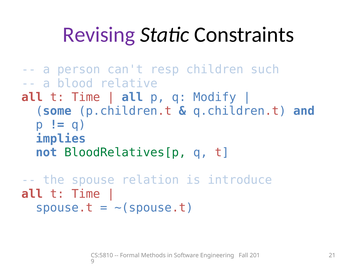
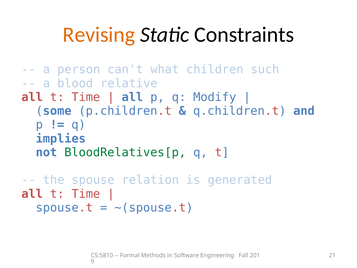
Revising colour: purple -> orange (99, 35)
resp: resp -> what (165, 69)
introduce: introduce -> generated (240, 180)
